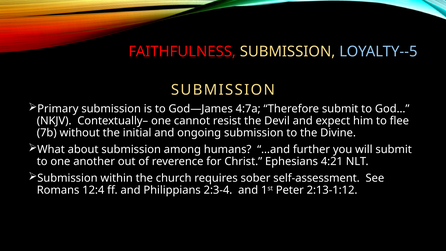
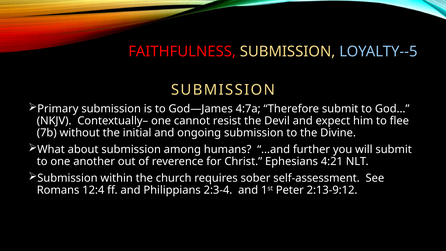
2:13-1:12: 2:13-1:12 -> 2:13-9:12 (332, 190)
